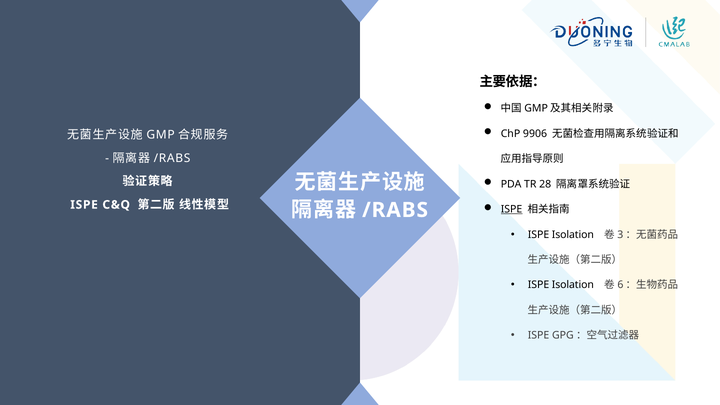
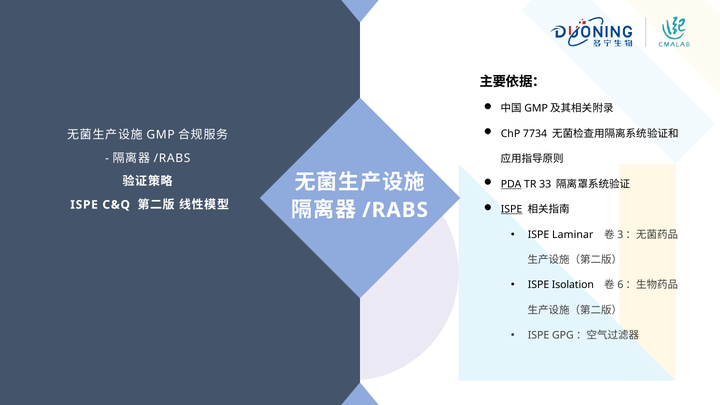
9906: 9906 -> 7734 (535, 134)
PDA underline: none -> present (511, 184)
28: 28 -> 33 (545, 184)
Isolation: Isolation -> Laminar (573, 235)
